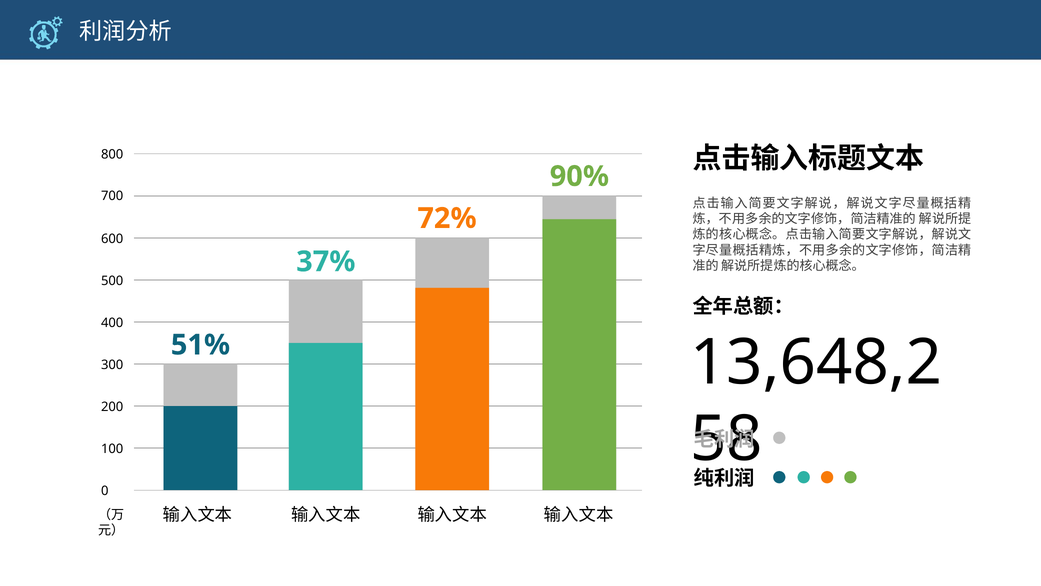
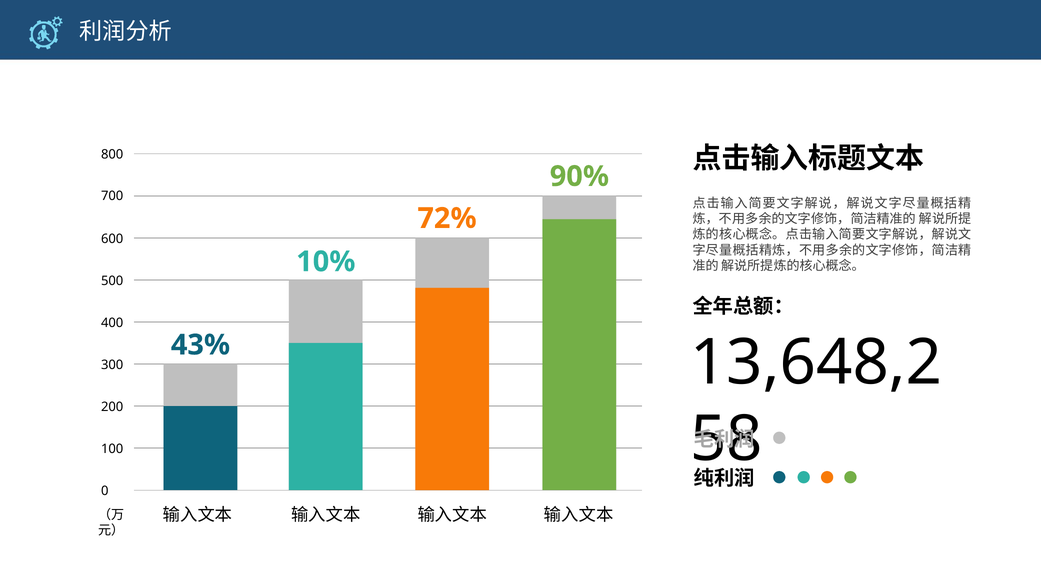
37%: 37% -> 10% (326, 261)
51%: 51% -> 43% (200, 345)
